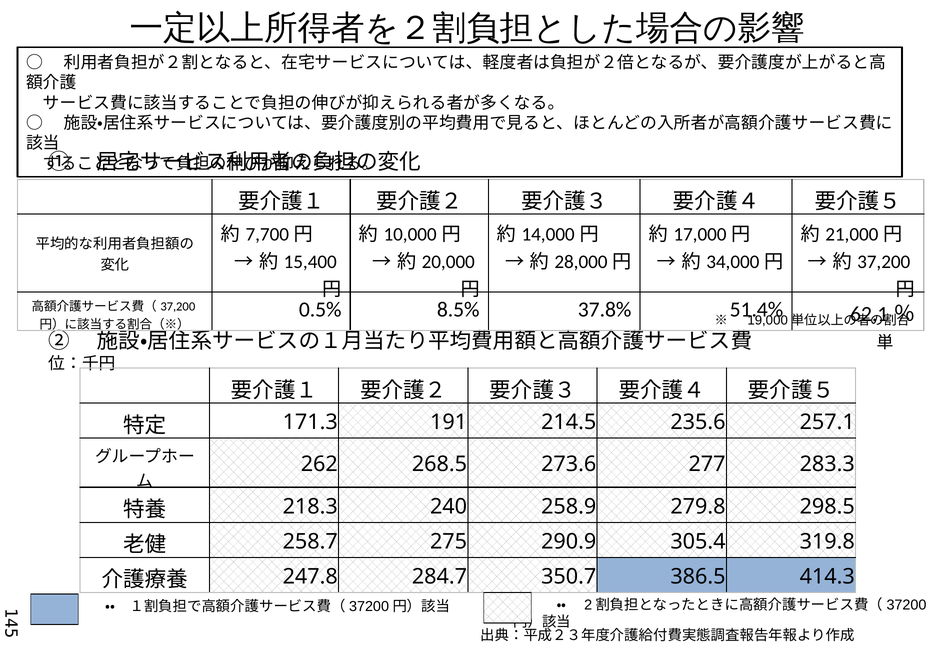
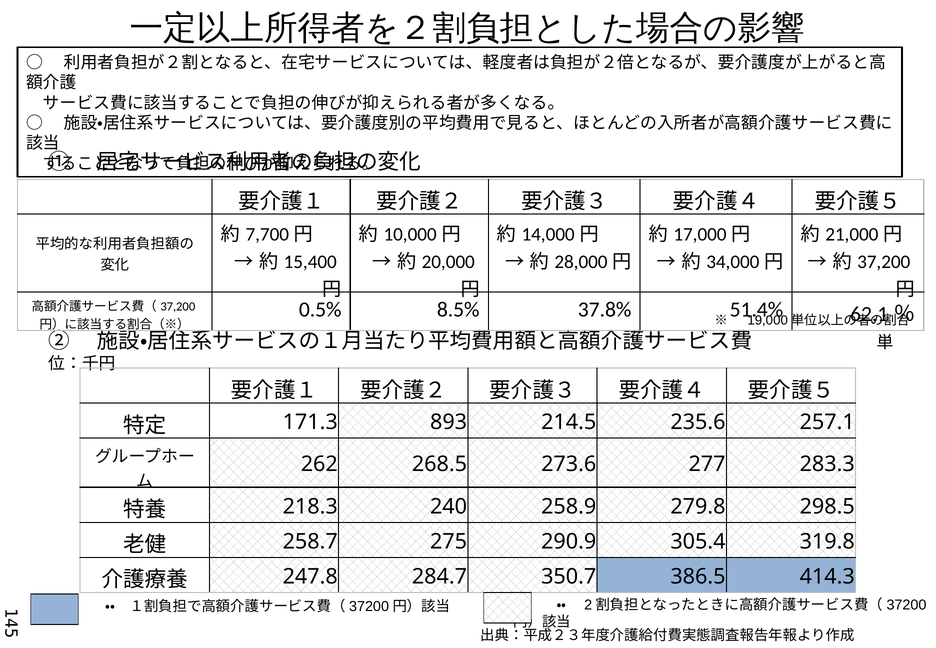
191: 191 -> 893 (449, 422)
